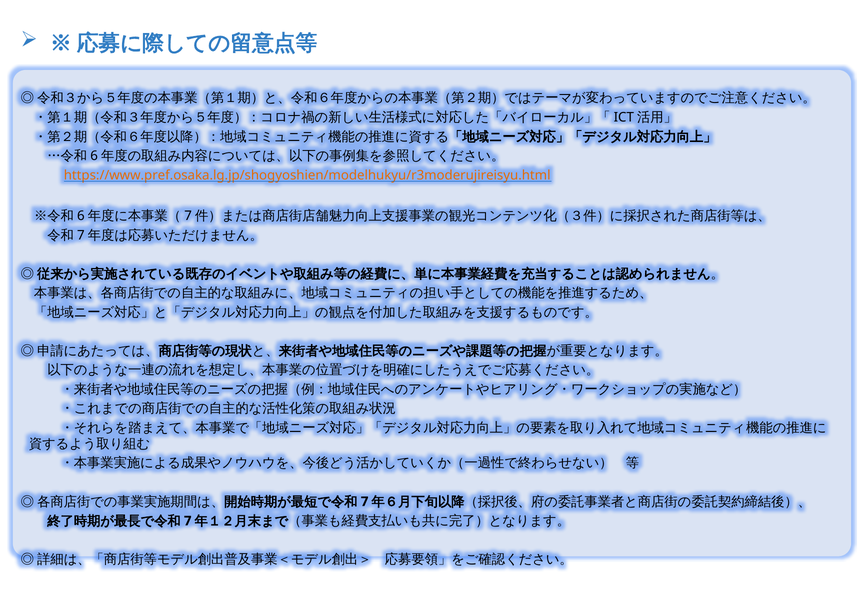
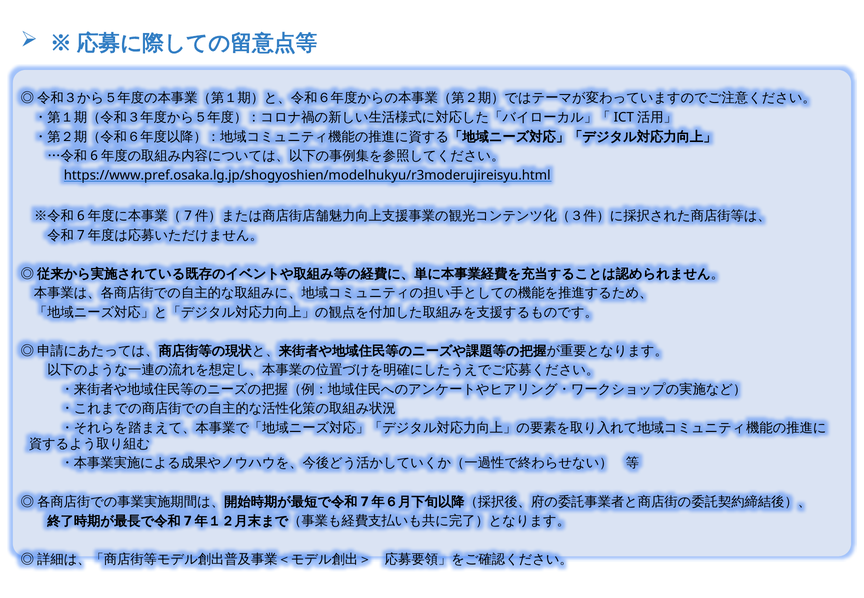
https://www.pref.osaka.lg.jp/shogyoshien/modelhukyu/r3moderujireisyu.html colour: orange -> black (307, 175)
